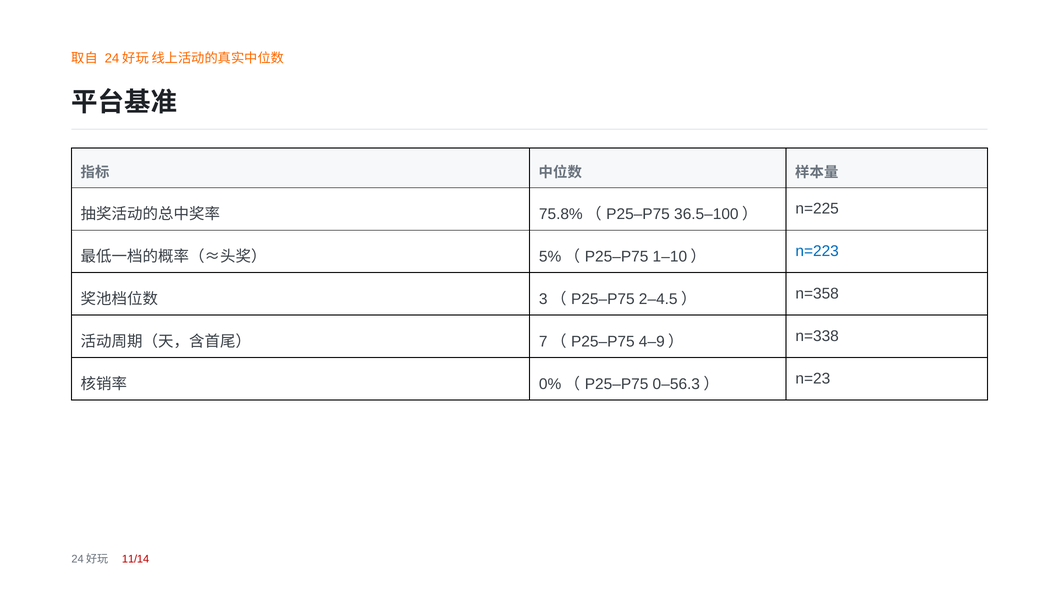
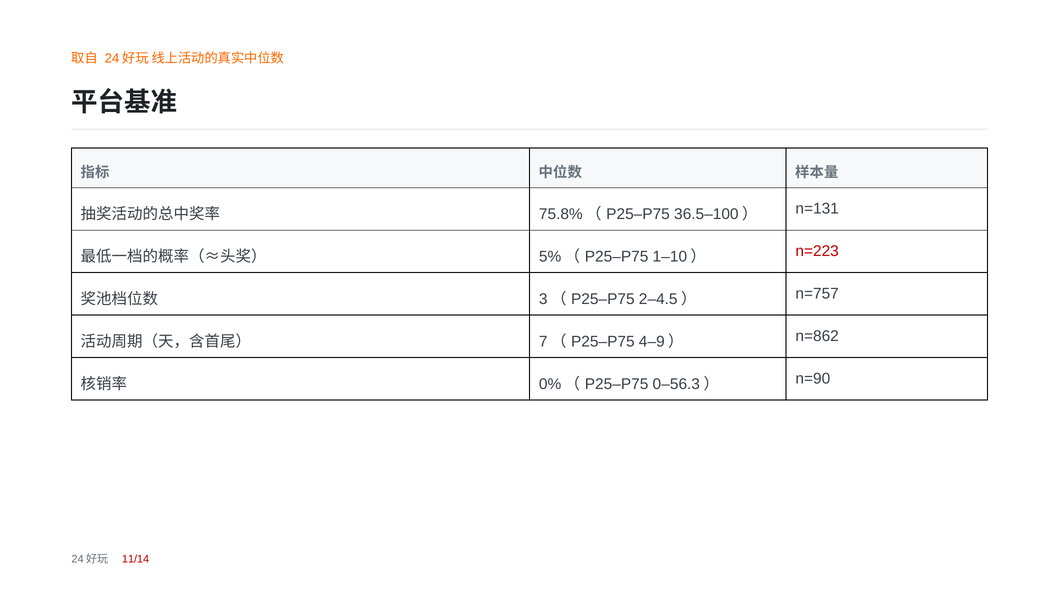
n=225: n=225 -> n=131 (817, 209)
n=223 colour: blue -> red (817, 251)
n=358: n=358 -> n=757 (817, 293)
n=338: n=338 -> n=862 (817, 336)
n=23: n=23 -> n=90 (813, 378)
